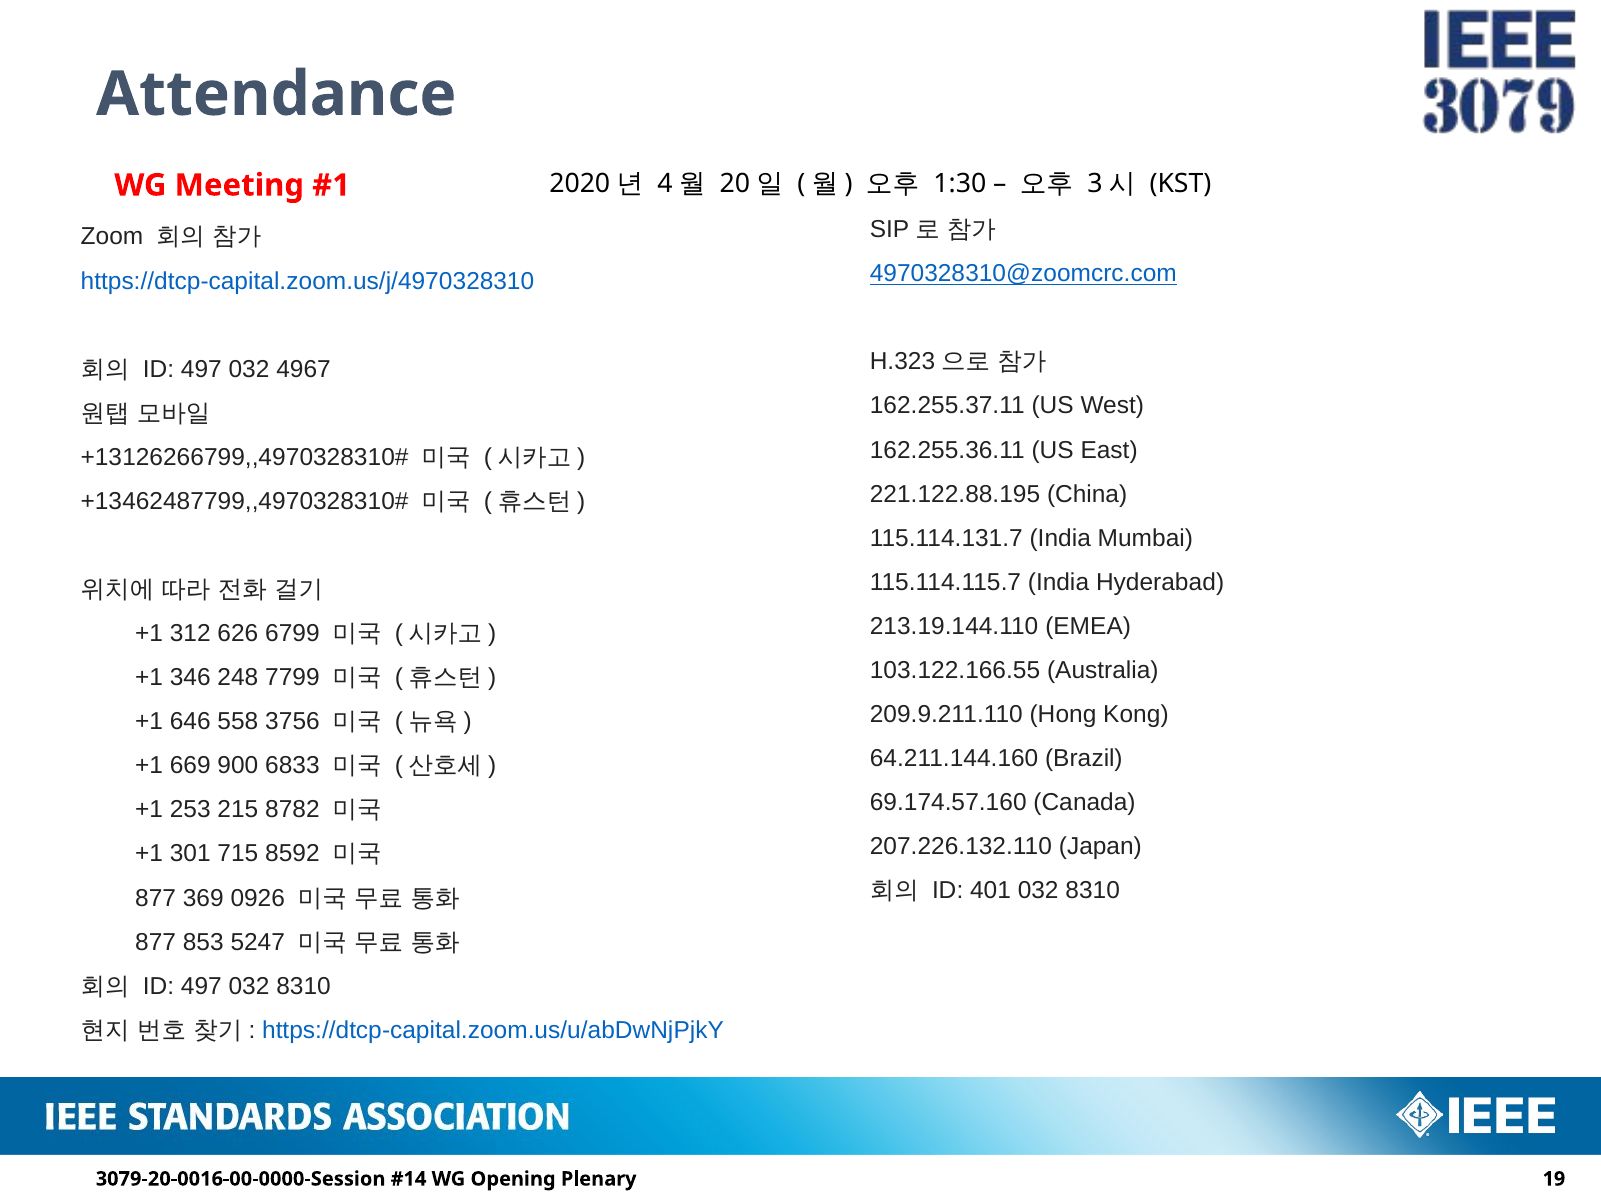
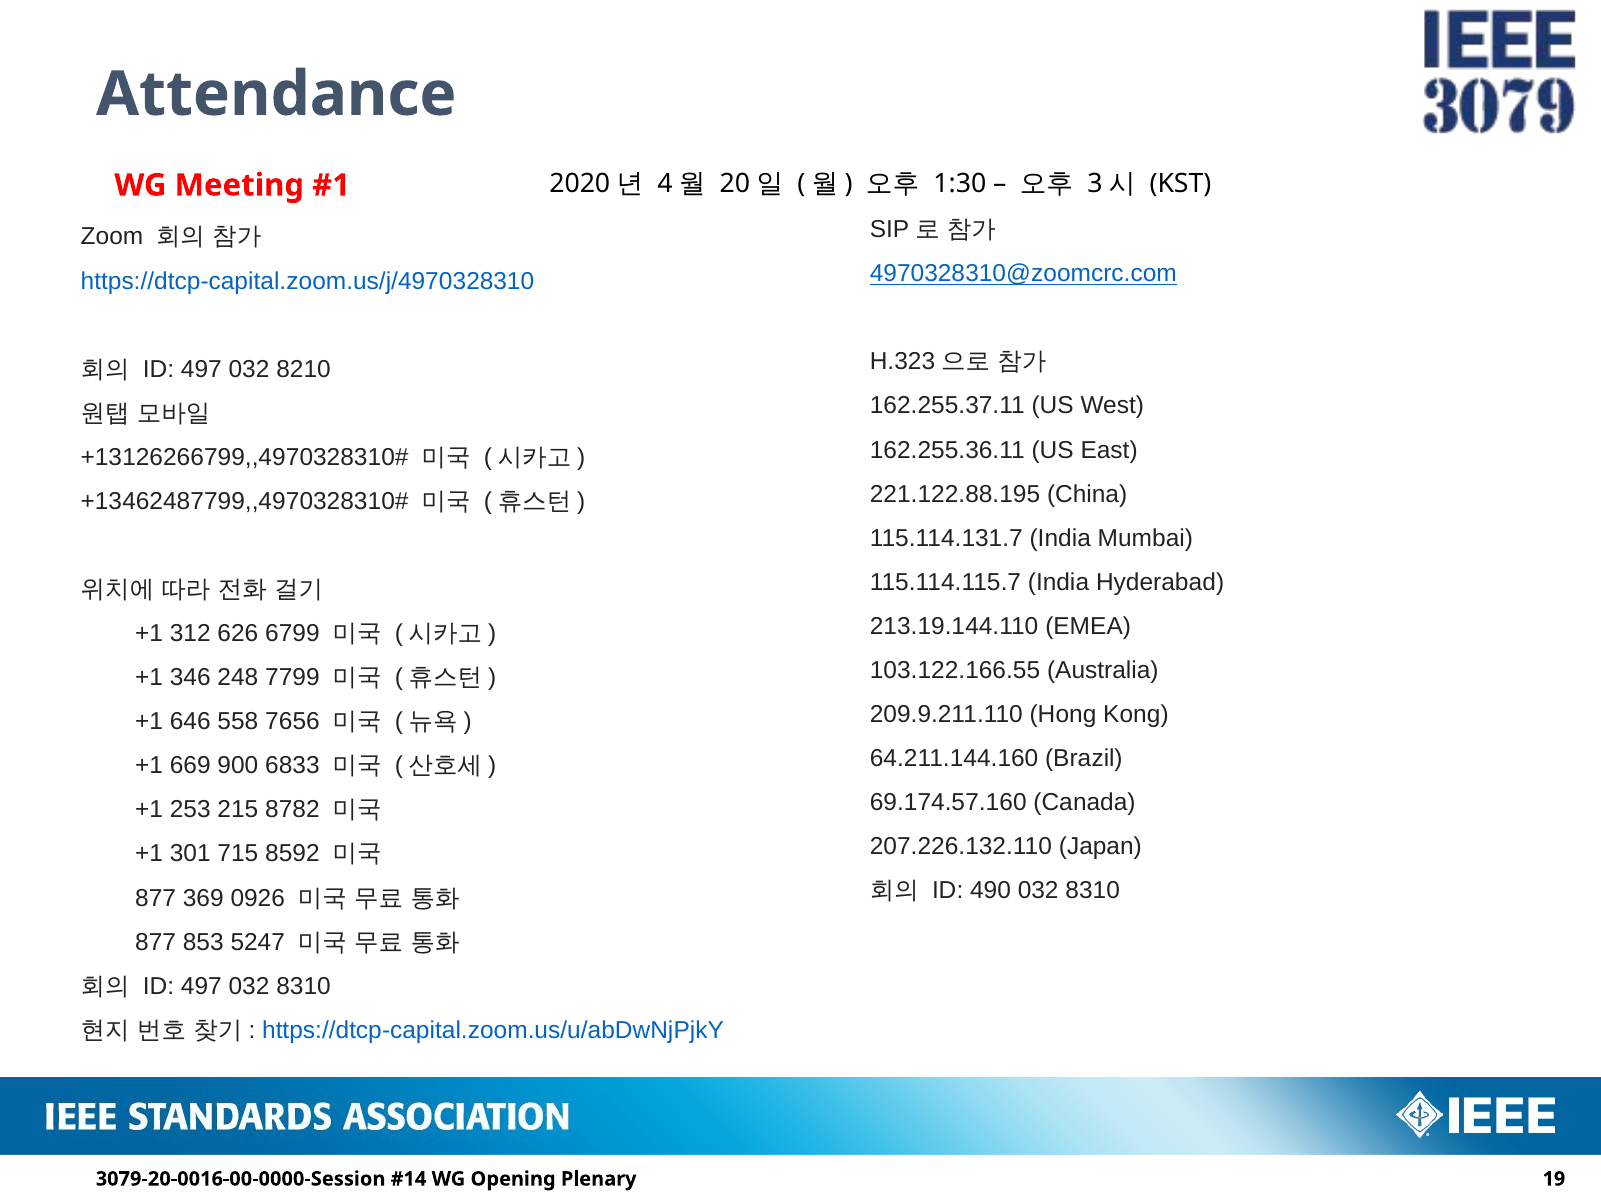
4967: 4967 -> 8210 (304, 369)
3756: 3756 -> 7656 (292, 722)
401: 401 -> 490 (990, 890)
